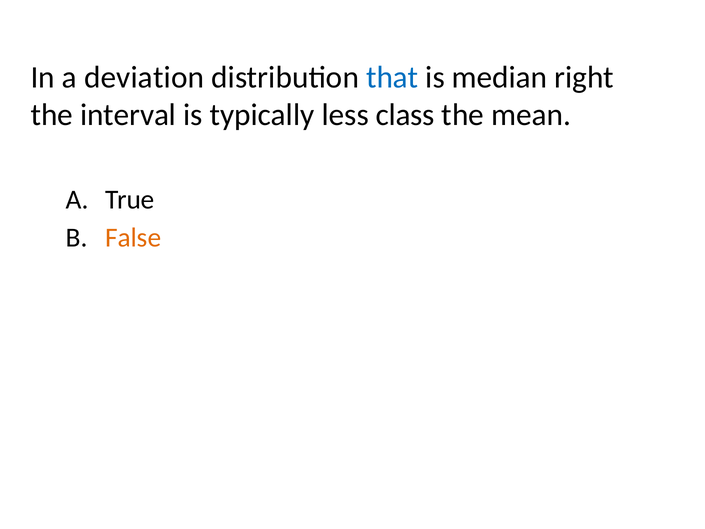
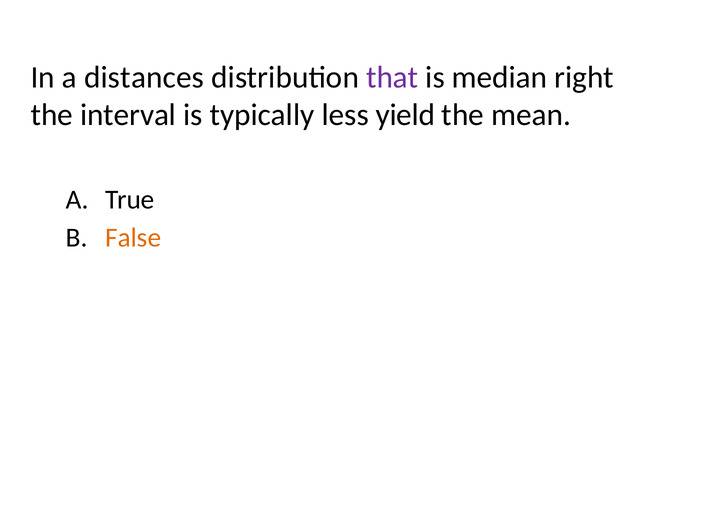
deviation: deviation -> distances (144, 77)
that colour: blue -> purple (392, 77)
class: class -> yield (405, 115)
